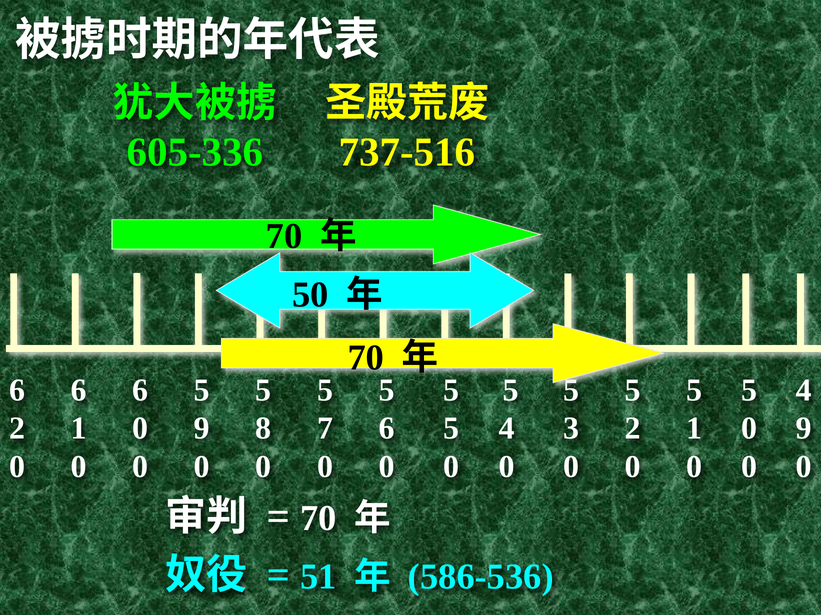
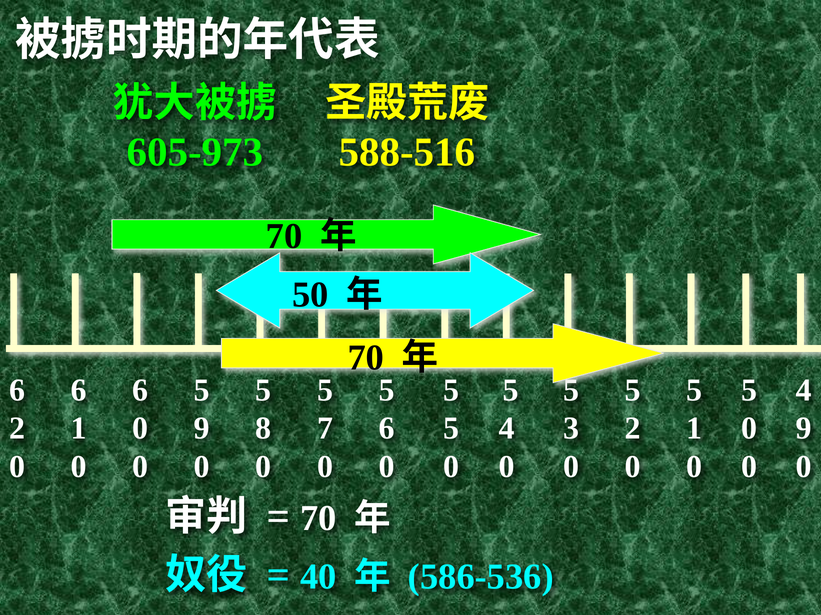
605-336: 605-336 -> 605-973 (195, 153)
737-516: 737-516 -> 588-516 (407, 153)
51: 51 -> 40 (318, 577)
